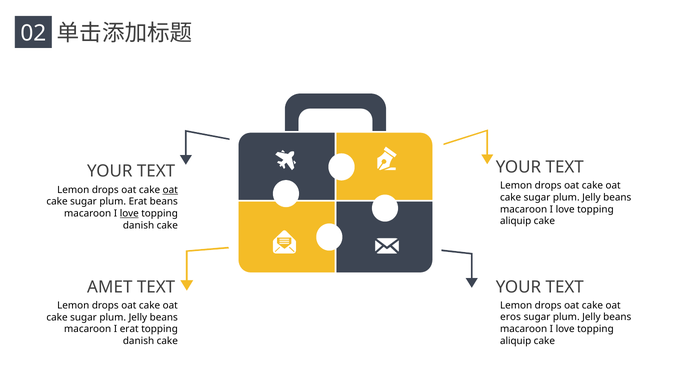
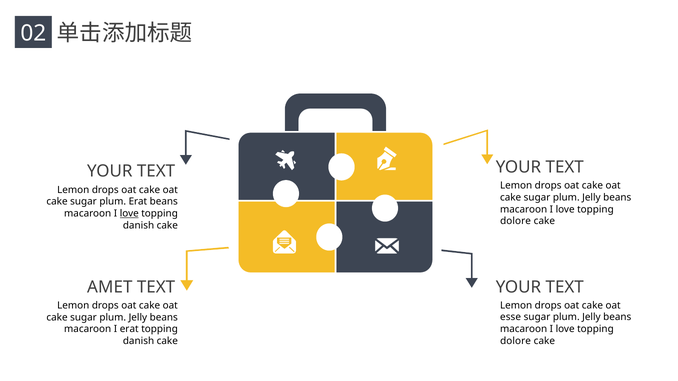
oat underline: present -> none (170, 190)
aliquip: aliquip -> dolore (516, 221)
eros: eros -> esse (511, 318)
aliquip: aliquip -> dolore (516, 341)
